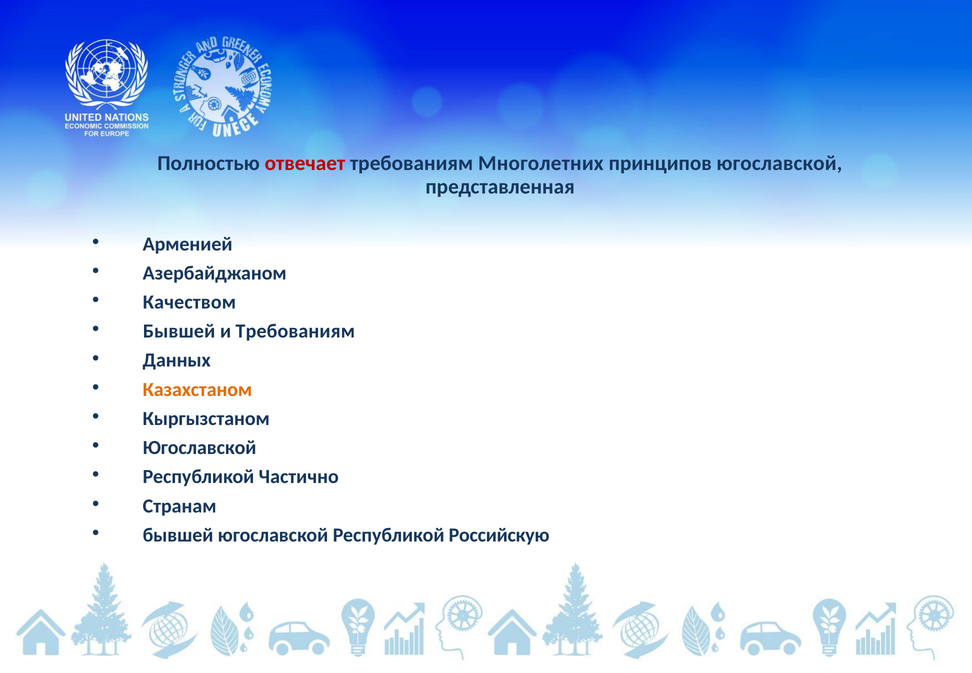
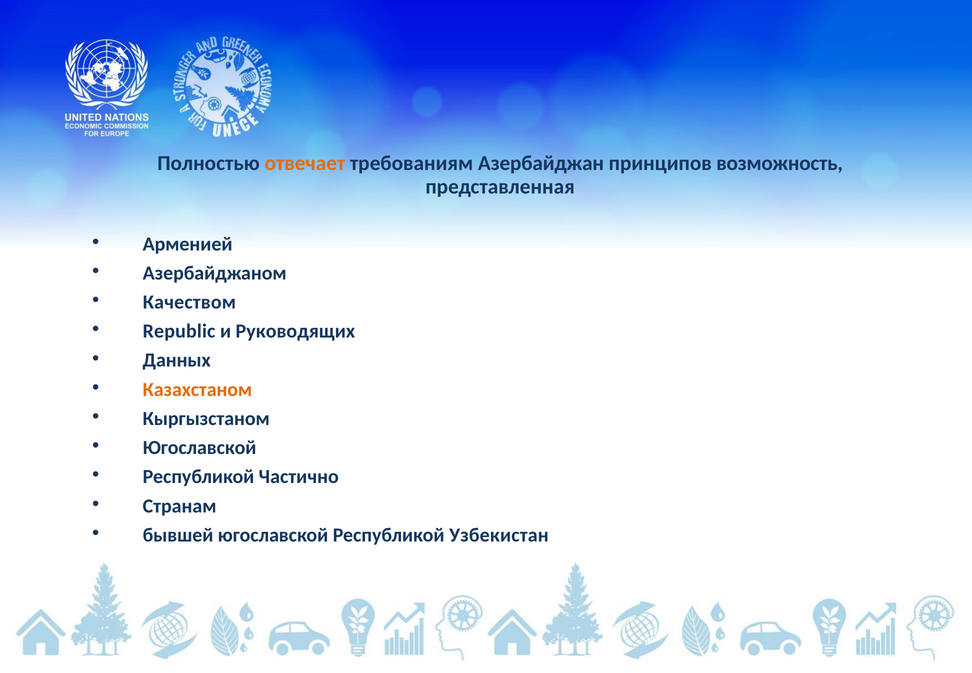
отвечает colour: red -> orange (305, 163)
Многолетних: Многолетних -> Азербайджан (541, 163)
принципов югославской: югославской -> возможность (780, 163)
Бывшей: Бывшей -> Republic (179, 331)
и Требованиям: Требованиям -> Руководящих (295, 331)
Российскую: Российскую -> Узбекистан (499, 535)
